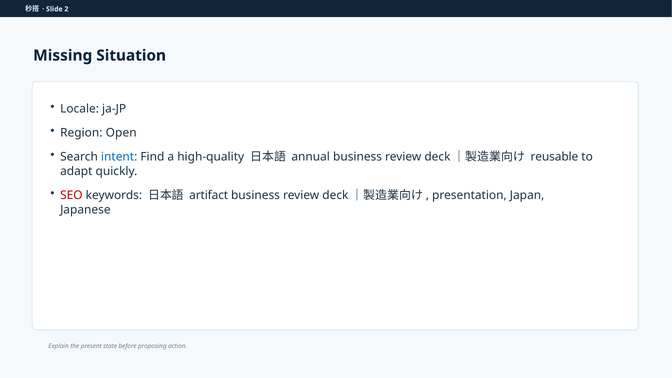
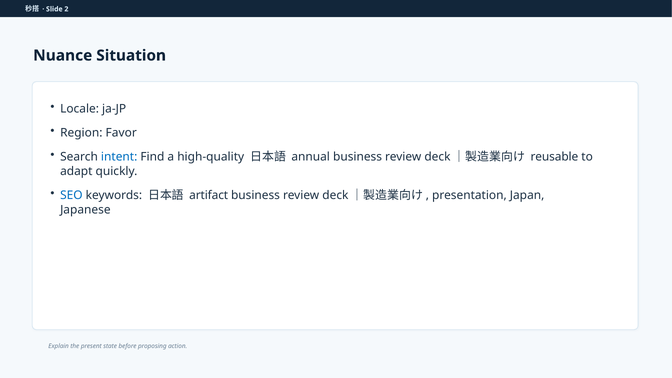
Missing: Missing -> Nuance (63, 56)
Open: Open -> Favor (121, 133)
SEO colour: red -> blue (71, 195)
